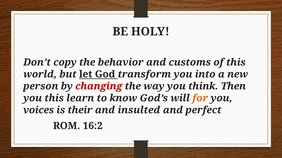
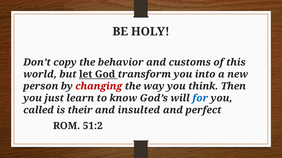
you this: this -> just (54, 98)
for colour: orange -> blue (200, 98)
voices: voices -> called (39, 110)
16:2: 16:2 -> 51:2 (93, 126)
